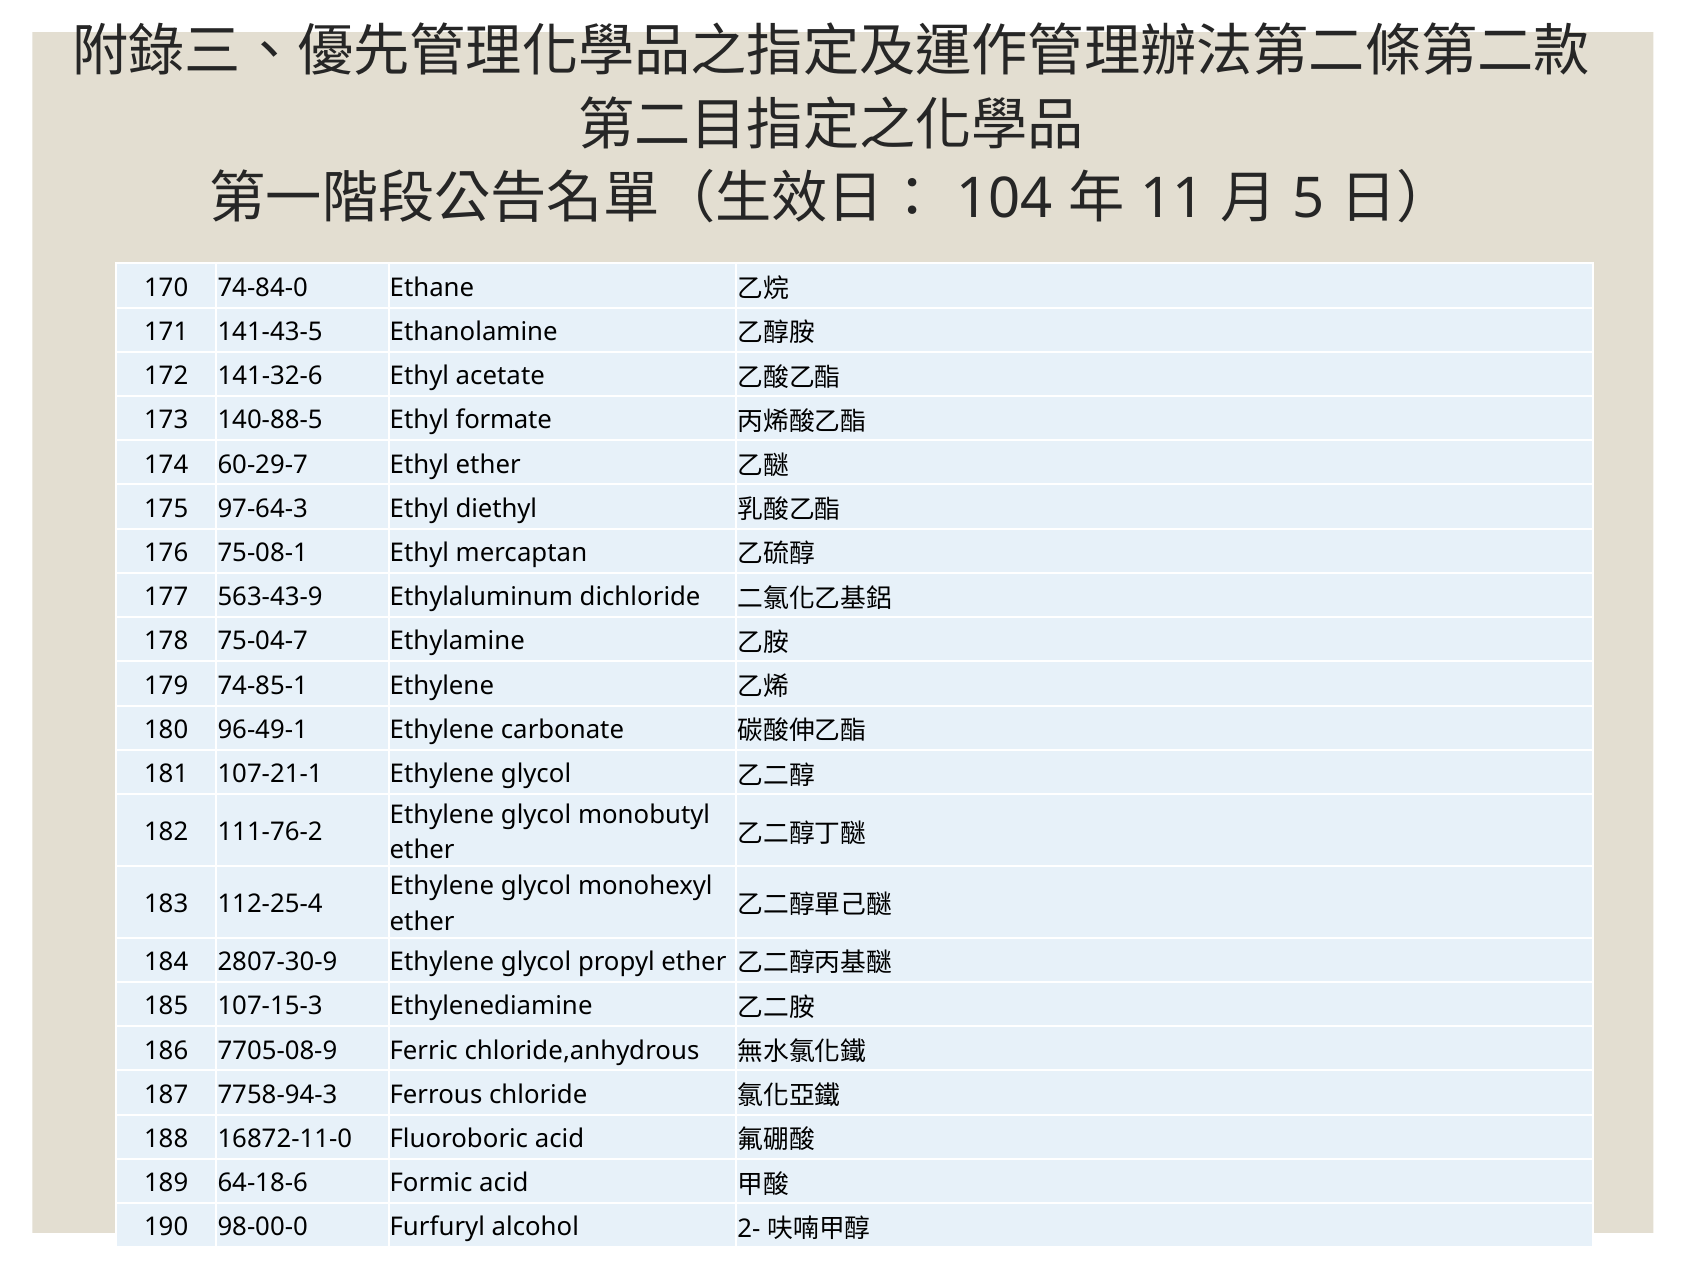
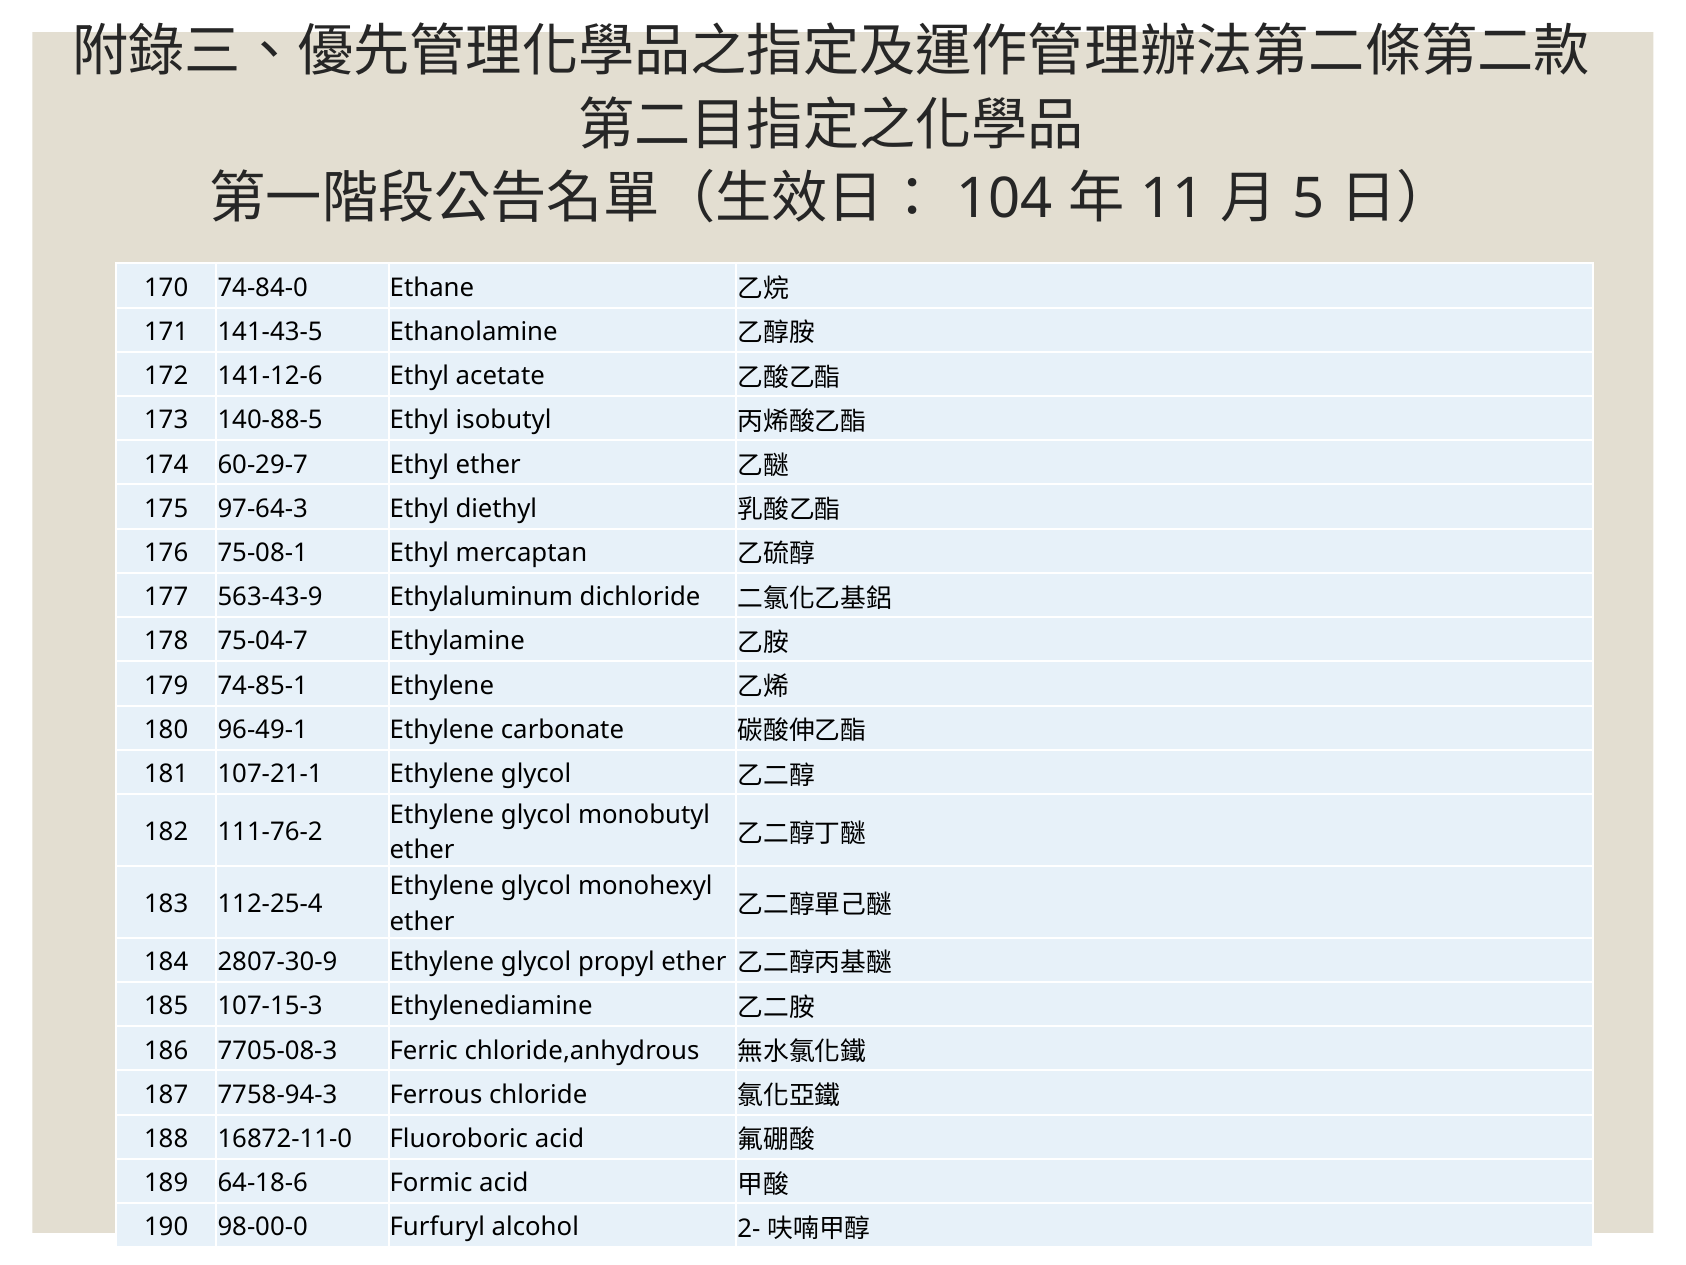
141-32-6: 141-32-6 -> 141-12-6 (270, 376)
formate: formate -> isobutyl (504, 420)
7705-08-9: 7705-08-9 -> 7705-08-3 (277, 1050)
